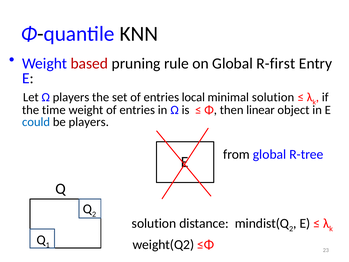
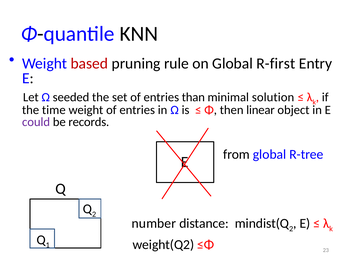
Ω players: players -> seeded (71, 97)
local: local -> than (193, 97)
could colour: blue -> purple (36, 122)
be players: players -> records (89, 122)
solution: solution -> number (154, 223)
